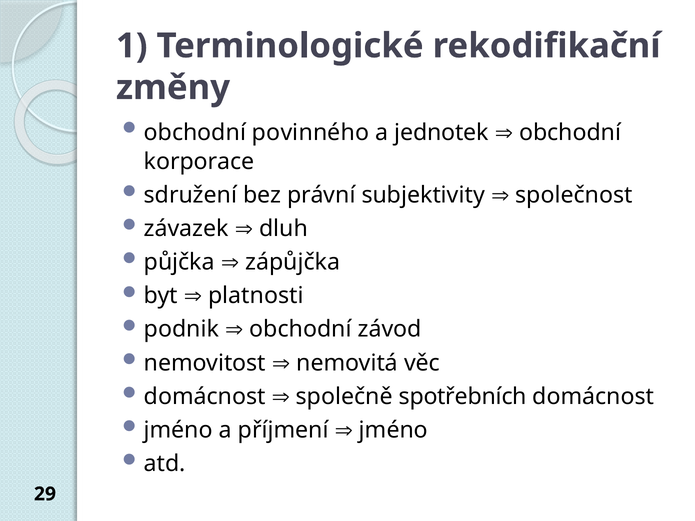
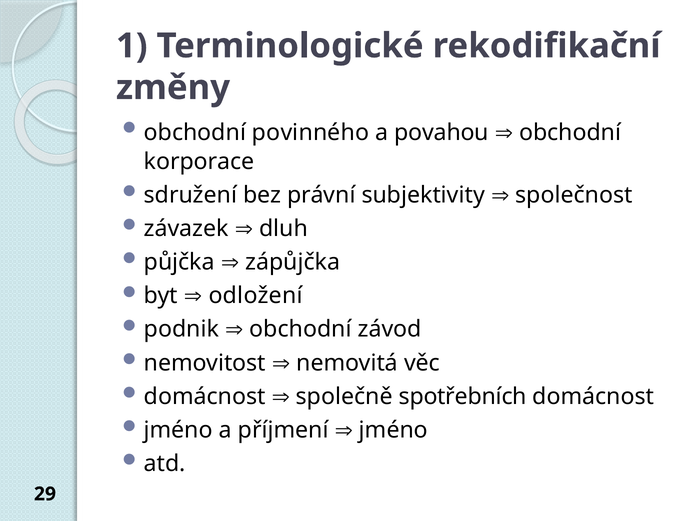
jednotek: jednotek -> povahou (442, 133)
platnosti: platnosti -> odložení (256, 296)
